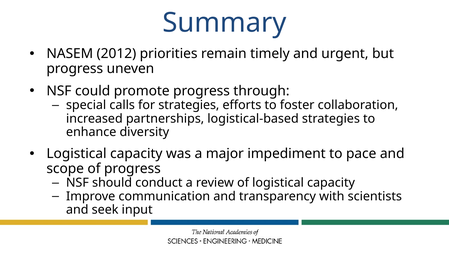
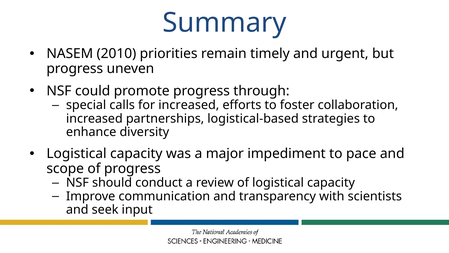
2012: 2012 -> 2010 (116, 54)
for strategies: strategies -> increased (189, 105)
